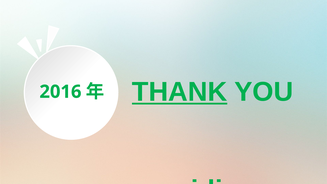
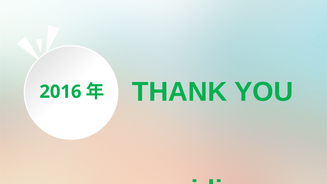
THANK underline: present -> none (180, 92)
